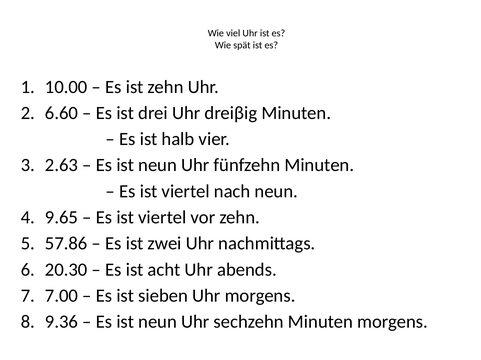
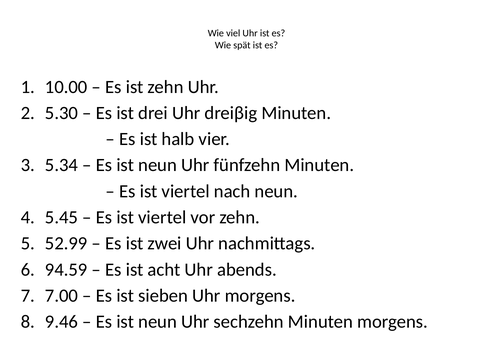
6.60: 6.60 -> 5.30 (61, 113)
2.63: 2.63 -> 5.34 (61, 166)
9.65: 9.65 -> 5.45 (61, 218)
57.86: 57.86 -> 52.99 (66, 244)
20.30: 20.30 -> 94.59 (66, 270)
9.36: 9.36 -> 9.46 (61, 322)
